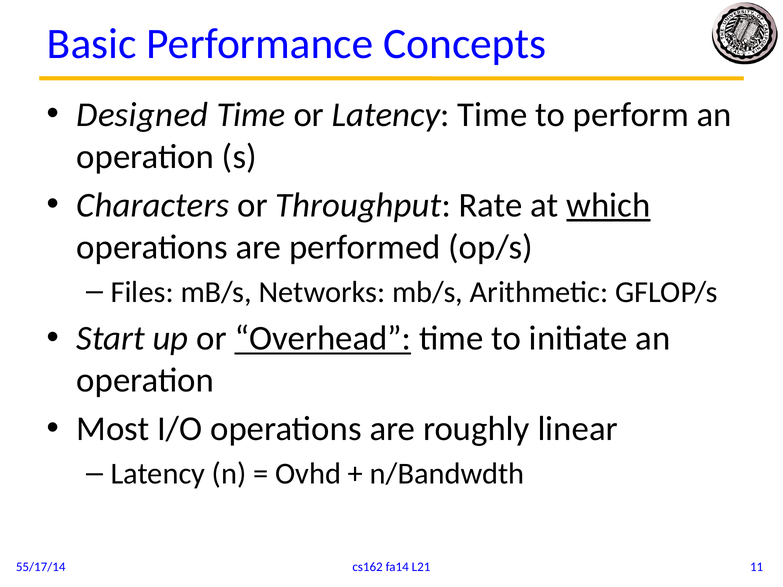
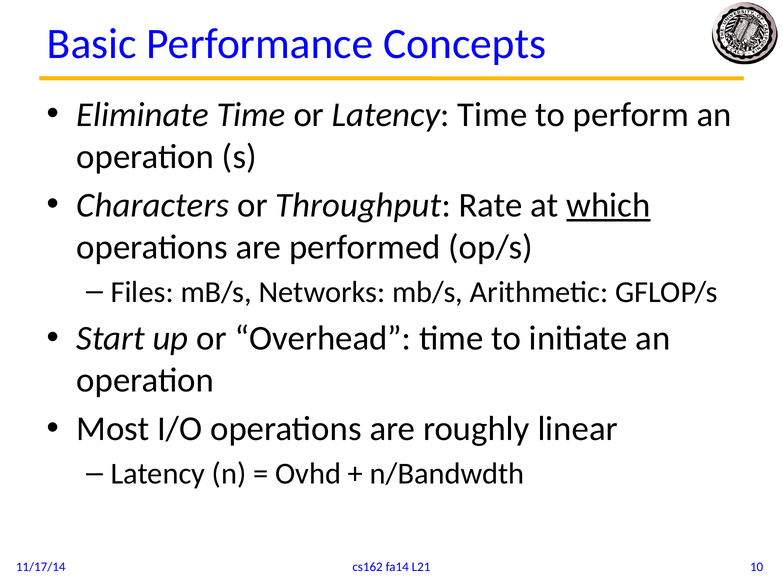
Designed: Designed -> Eliminate (142, 115)
Overhead underline: present -> none (323, 339)
11: 11 -> 10 (757, 567)
55/17/14: 55/17/14 -> 11/17/14 (41, 567)
